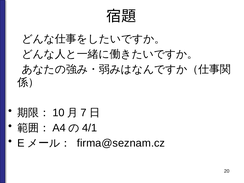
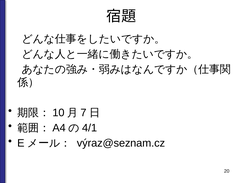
firma@seznam.cz: firma@seznam.cz -> výraz@seznam.cz (121, 143)
